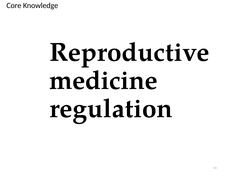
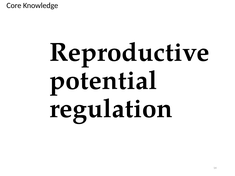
medicine: medicine -> potential (103, 81)
